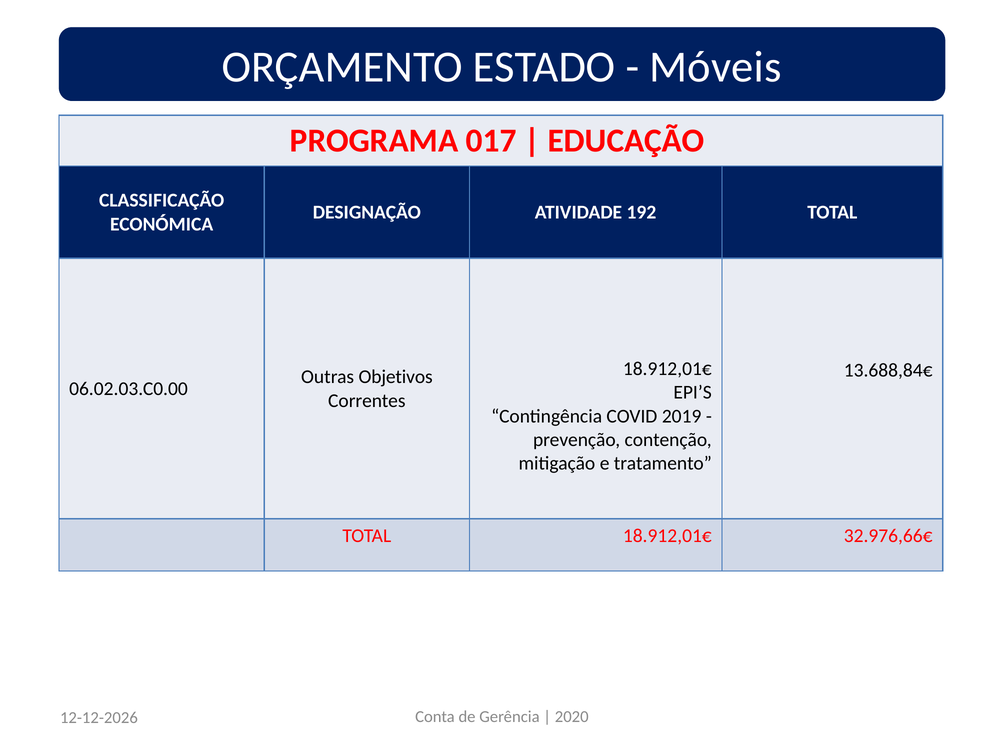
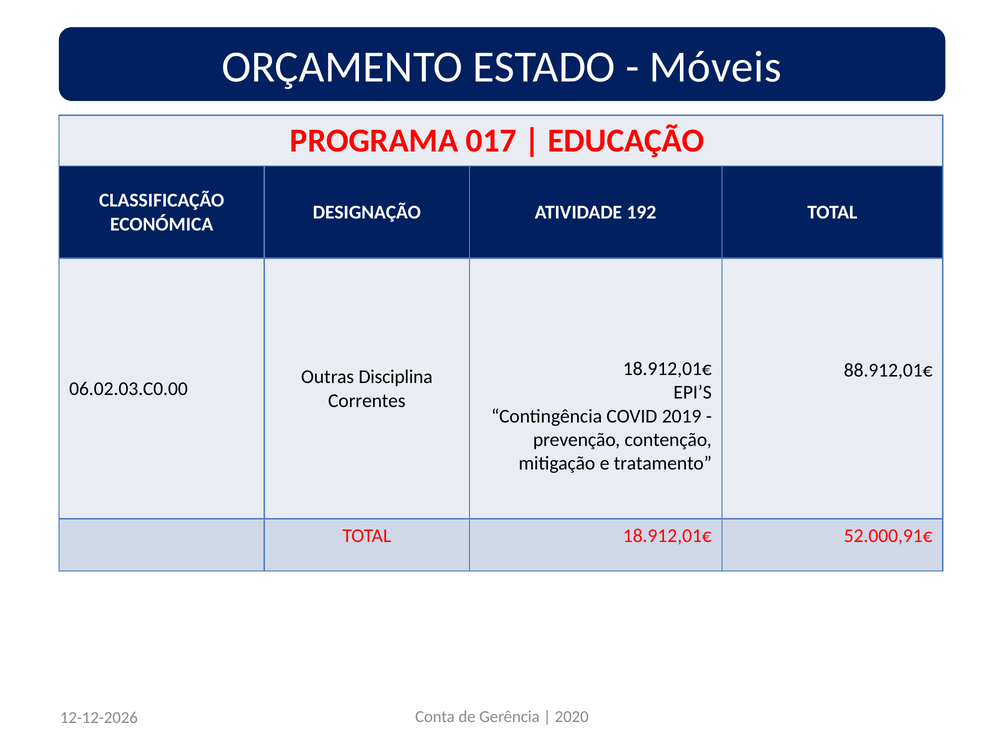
13.688,84€: 13.688,84€ -> 88.912,01€ (888, 370)
Objetivos: Objetivos -> Disciplina (396, 377)
32.976,66€: 32.976,66€ -> 52.000,91€ (888, 536)
